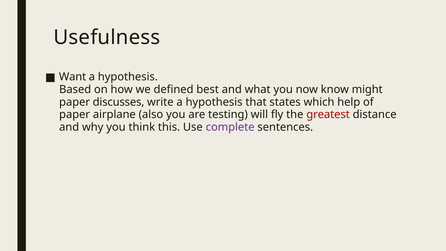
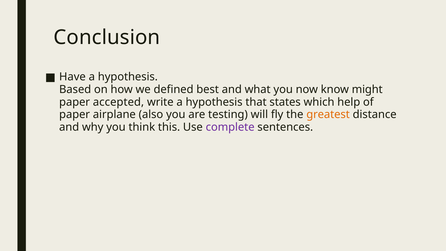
Usefulness: Usefulness -> Conclusion (107, 37)
Want: Want -> Have (72, 77)
discusses: discusses -> accepted (118, 102)
greatest colour: red -> orange (328, 115)
